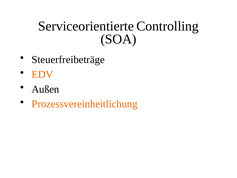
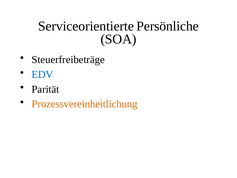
Controlling: Controlling -> Persönliche (168, 26)
EDV colour: orange -> blue (42, 74)
Außen: Außen -> Parität (45, 89)
